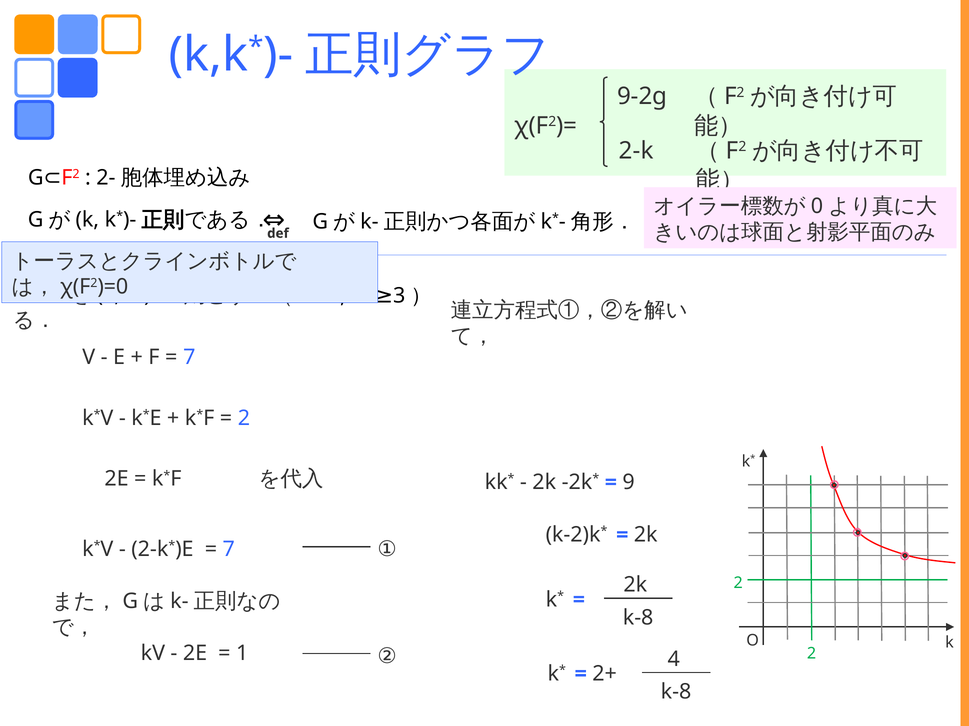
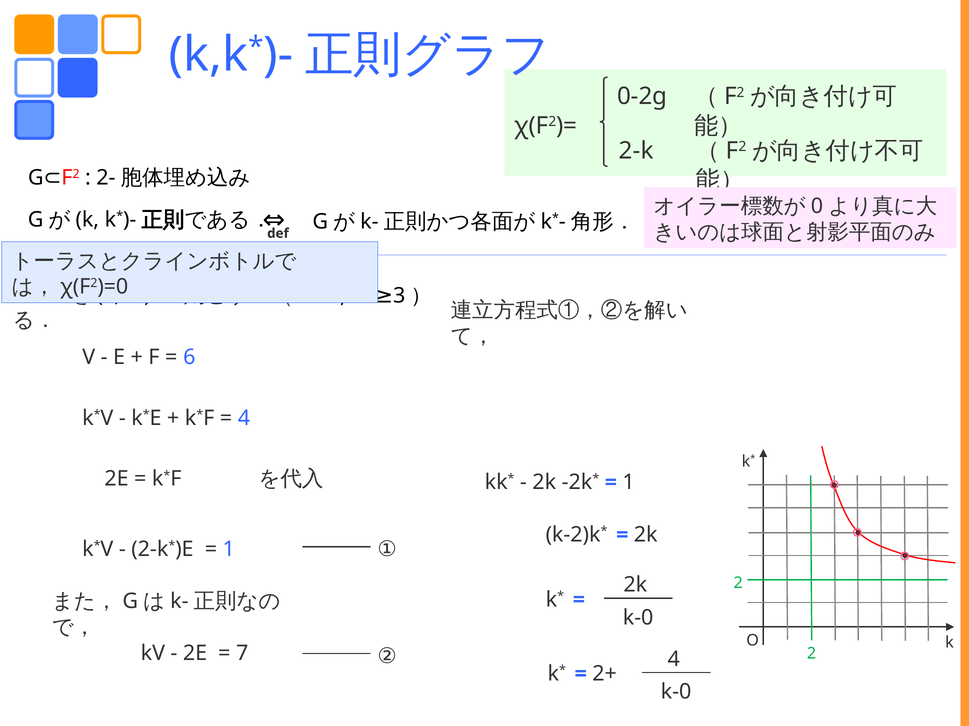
9-2g: 9-2g -> 0-2g (642, 97)
7: 7 -> 6 (189, 358)
2: 2 -> 4 (244, 418)
9: 9 -> 1 (629, 483)
7: 7 -> 1 (229, 550)
k-8: k-8 -> k-0 (638, 618)
1: 1 -> 7 (242, 654)
k-8: k-8 -> k-0 (676, 692)
